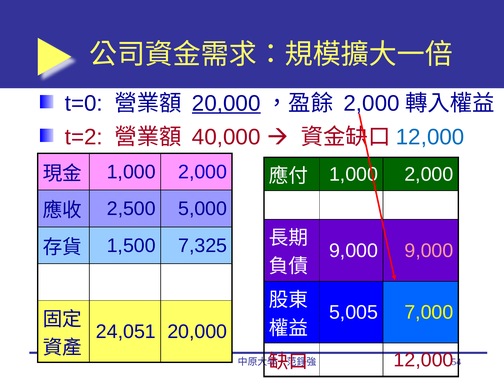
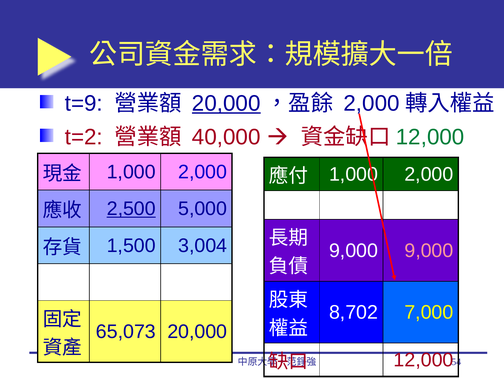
t=0: t=0 -> t=9 (84, 103)
12,000 colour: blue -> green (430, 137)
2,500 underline: none -> present (131, 209)
7,325: 7,325 -> 3,004 (203, 246)
5,005: 5,005 -> 8,702 (354, 312)
24,051: 24,051 -> 65,073 (126, 332)
